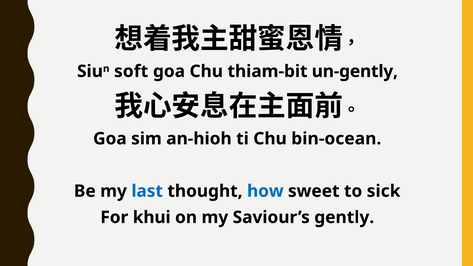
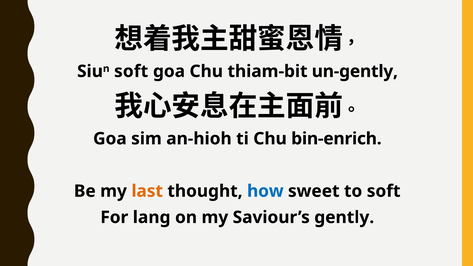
bin-ocean: bin-ocean -> bin-enrich (336, 139)
last colour: blue -> orange (147, 191)
to sick: sick -> soft (384, 191)
khui: khui -> lang (152, 217)
